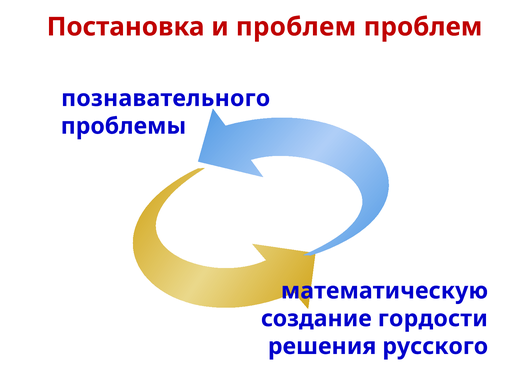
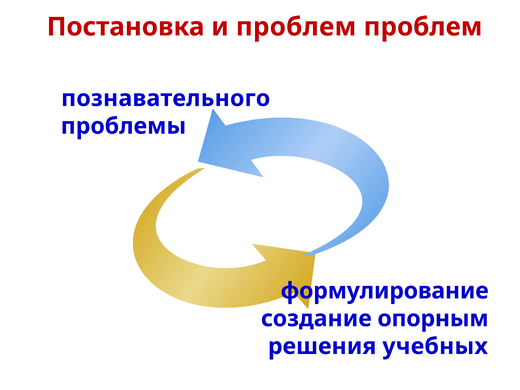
математическую: математическую -> формулирование (385, 291)
гордости: гордости -> опорным (433, 319)
русского: русского -> учебных (435, 346)
